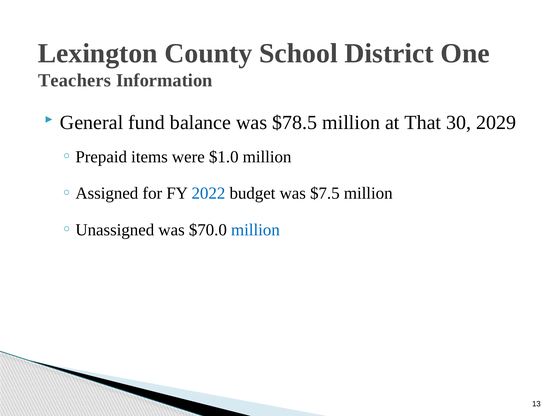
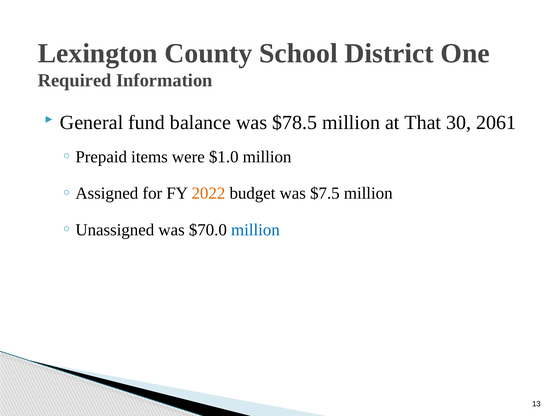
Teachers: Teachers -> Required (75, 80)
2029: 2029 -> 2061 (496, 122)
2022 colour: blue -> orange (208, 193)
